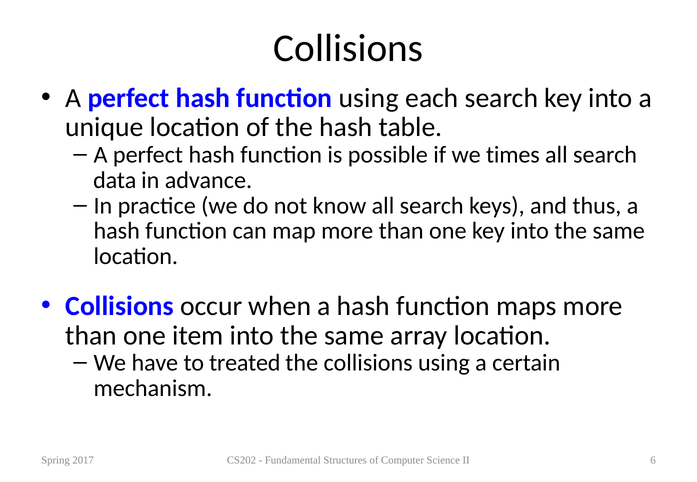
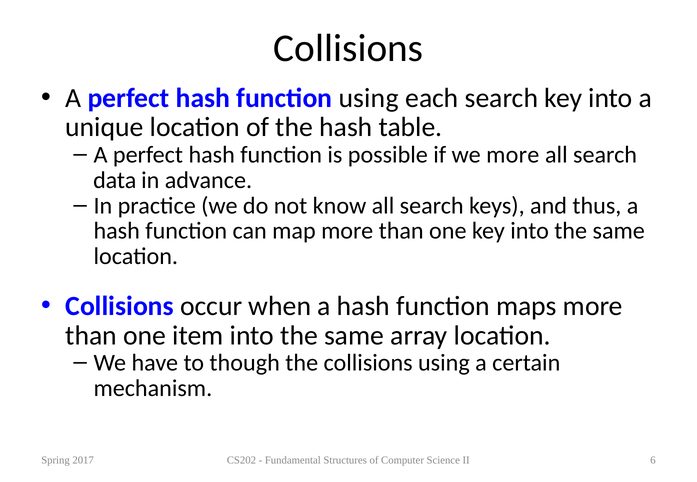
we times: times -> more (513, 155)
treated: treated -> though (245, 363)
